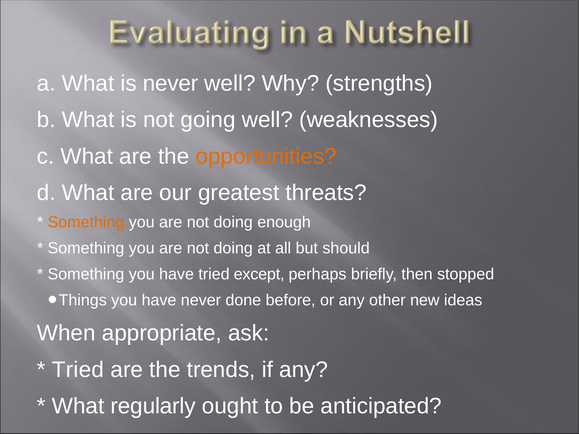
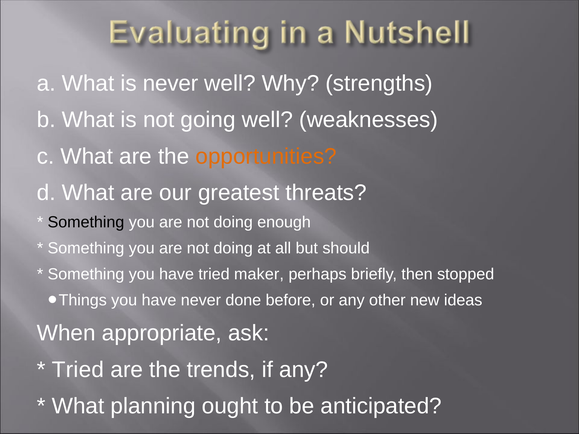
Something colour: orange -> black (86, 222)
except: except -> maker (259, 274)
regularly: regularly -> planning (153, 406)
